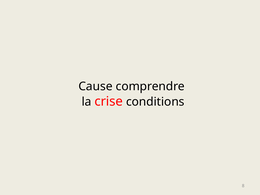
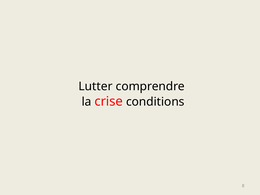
Cause: Cause -> Lutter (95, 86)
